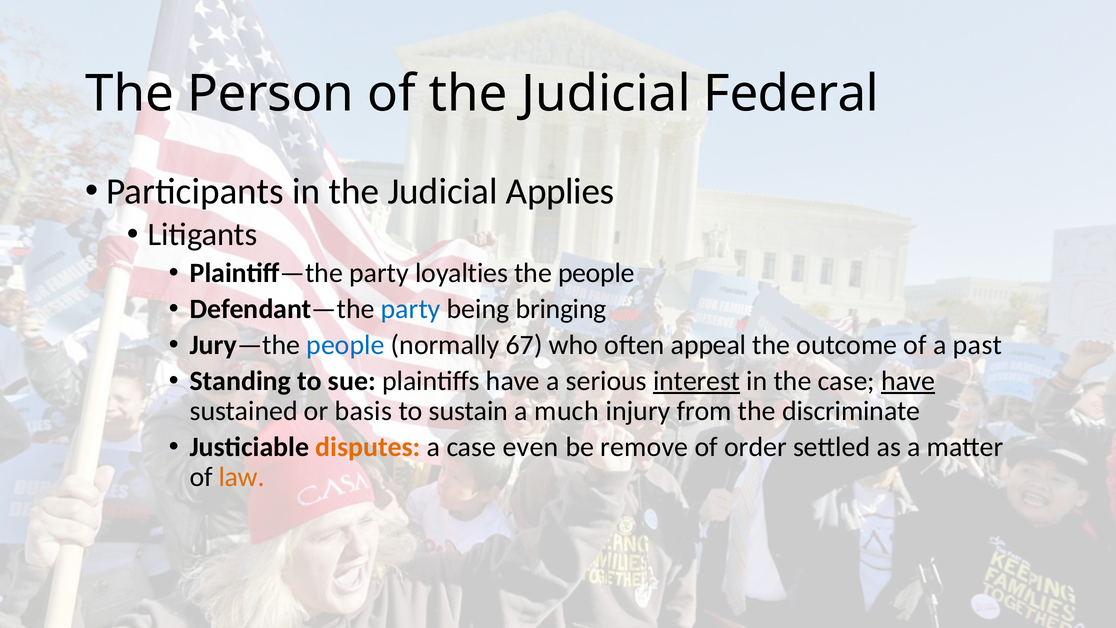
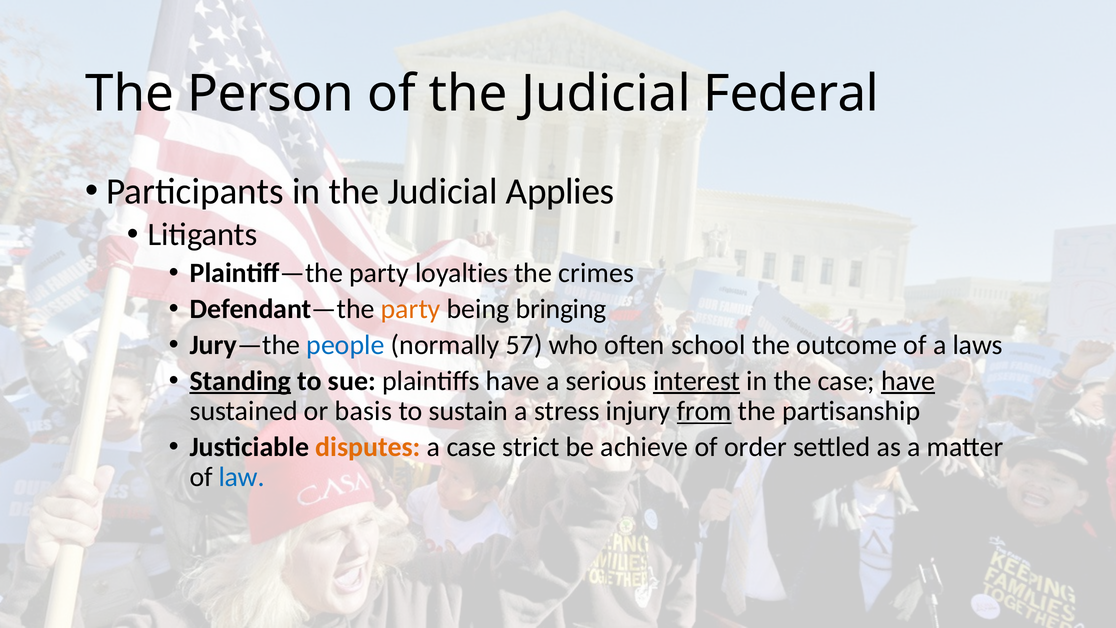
the people: people -> crimes (596, 273)
party colour: blue -> orange (411, 309)
67: 67 -> 57 (524, 345)
appeal: appeal -> school (708, 345)
past: past -> laws (978, 345)
Standing underline: none -> present (240, 381)
much: much -> stress (567, 411)
from underline: none -> present (704, 411)
discriminate: discriminate -> partisanship (851, 411)
even: even -> strict (531, 447)
remove: remove -> achieve (644, 447)
law colour: orange -> blue (242, 477)
